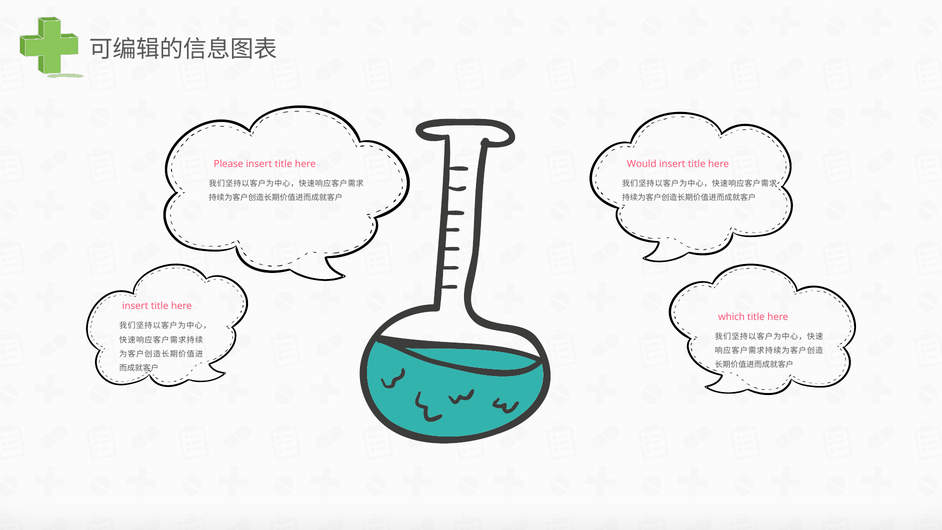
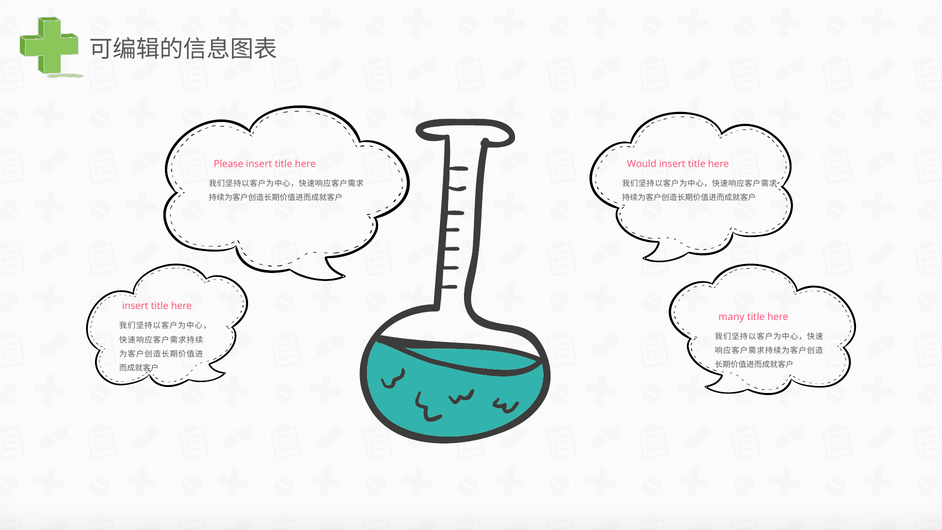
which: which -> many (731, 317)
